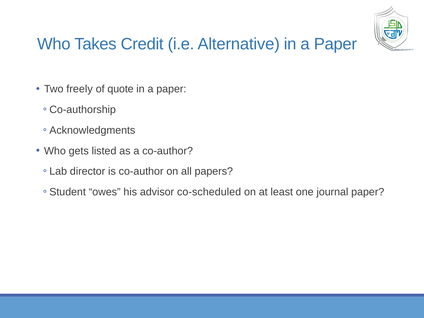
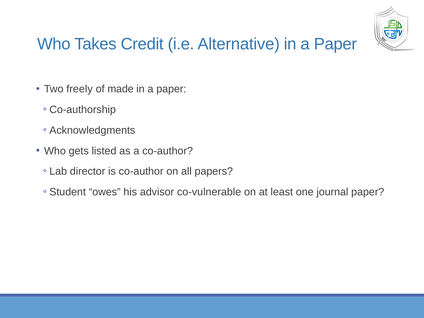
quote: quote -> made (121, 89)
co-scheduled: co-scheduled -> co-vulnerable (209, 192)
